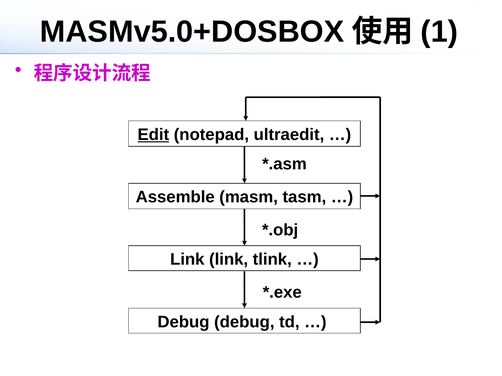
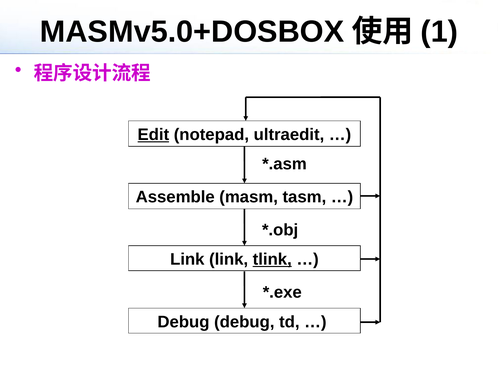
tlink underline: none -> present (272, 260)
